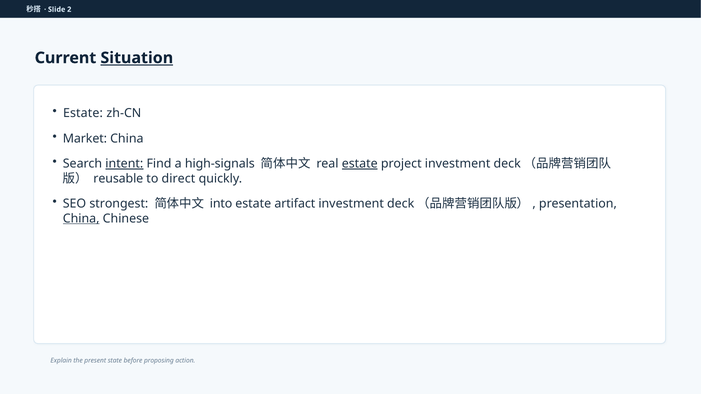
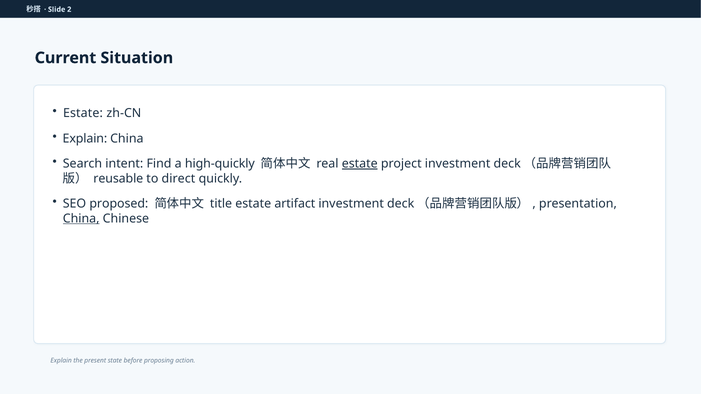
Situation underline: present -> none (137, 58)
Market: Market -> Explain (85, 139)
intent underline: present -> none (124, 164)
high-signals: high-signals -> high-quickly (220, 164)
strongest: strongest -> proposed (119, 204)
into: into -> title (221, 204)
